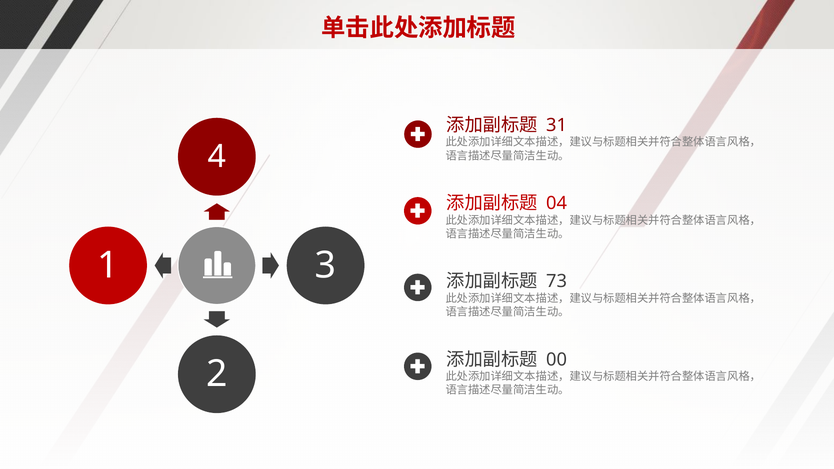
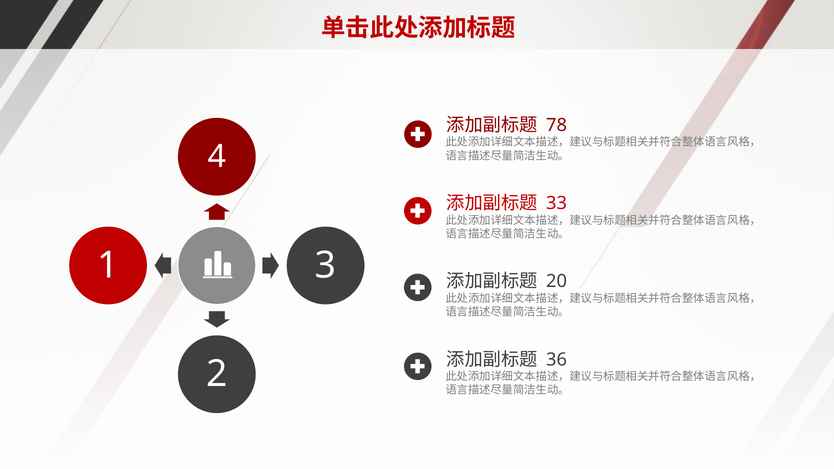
31: 31 -> 78 (557, 125)
04: 04 -> 33 (557, 203)
73: 73 -> 20 (557, 282)
00: 00 -> 36 (557, 360)
